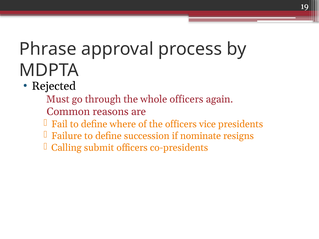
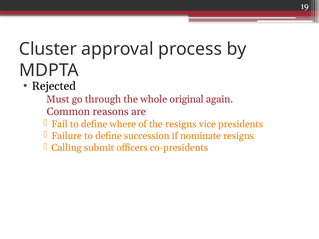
Phrase: Phrase -> Cluster (48, 49)
whole officers: officers -> original (187, 99)
the officers: officers -> resigns (181, 124)
